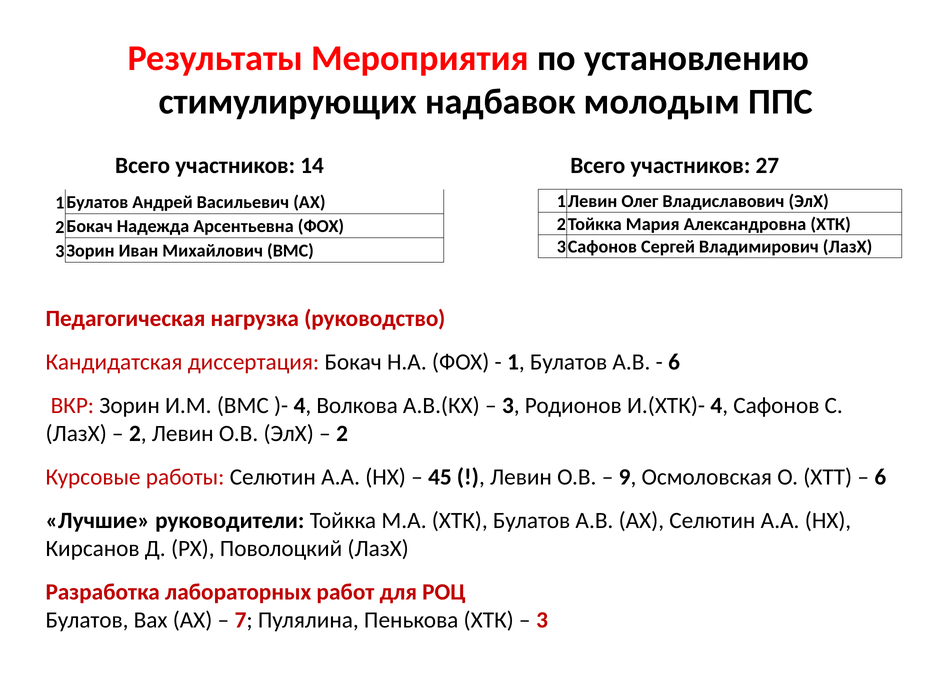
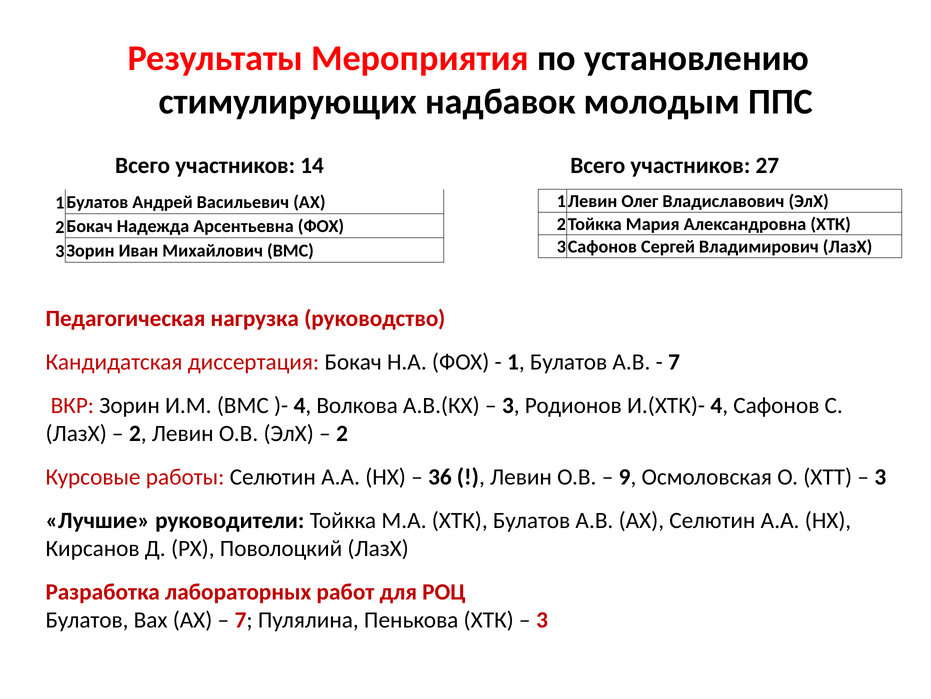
6: 6 -> 7 (674, 362)
45: 45 -> 36 (440, 477)
6: 6 -> 3 (880, 477)
